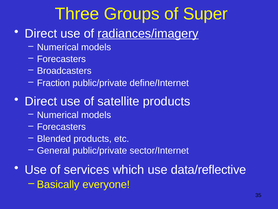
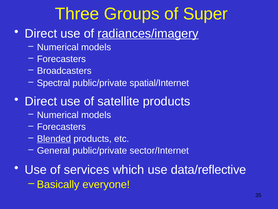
Fraction: Fraction -> Spectral (53, 83)
define/Internet: define/Internet -> spatial/Internet (159, 83)
Blended underline: none -> present (54, 138)
